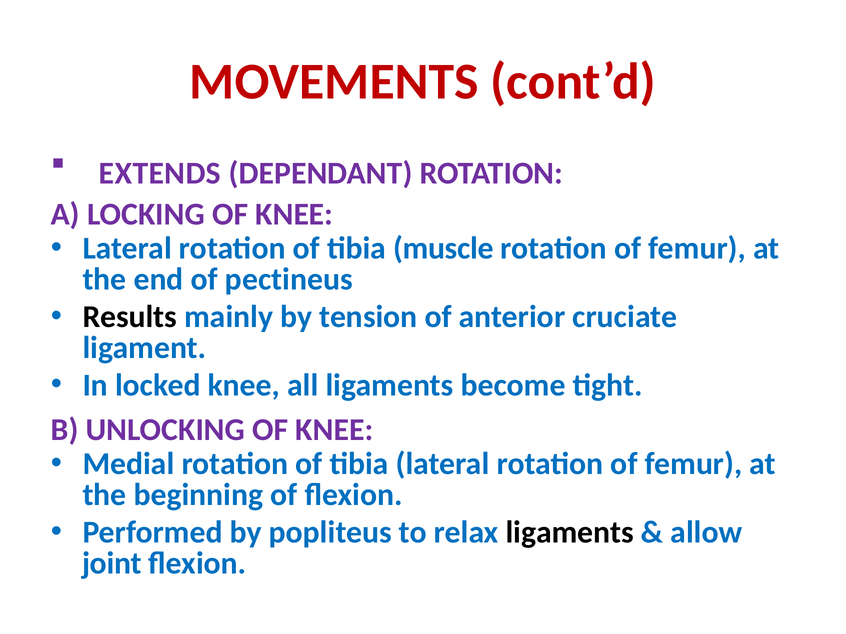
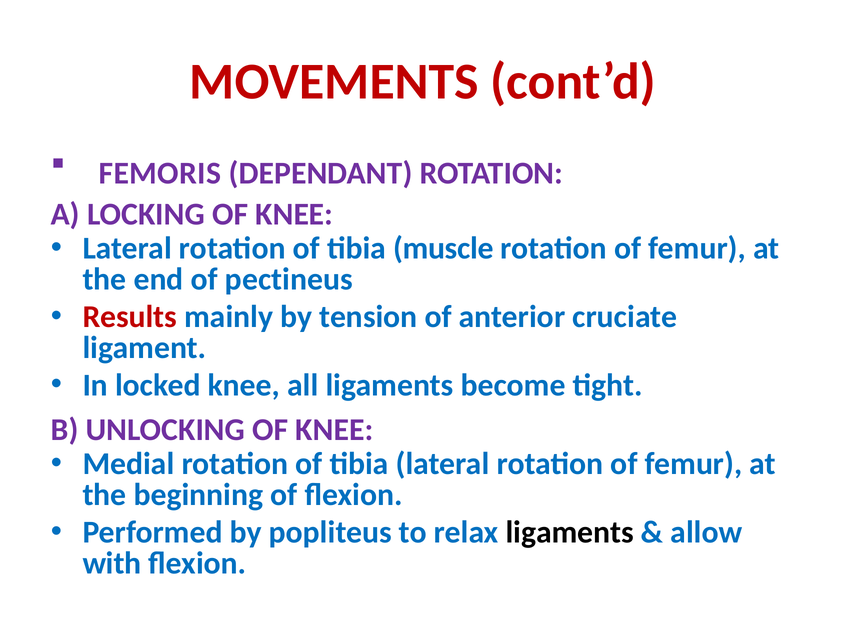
EXTENDS: EXTENDS -> FEMORIS (160, 174)
Results colour: black -> red (130, 317)
joint: joint -> with (112, 564)
